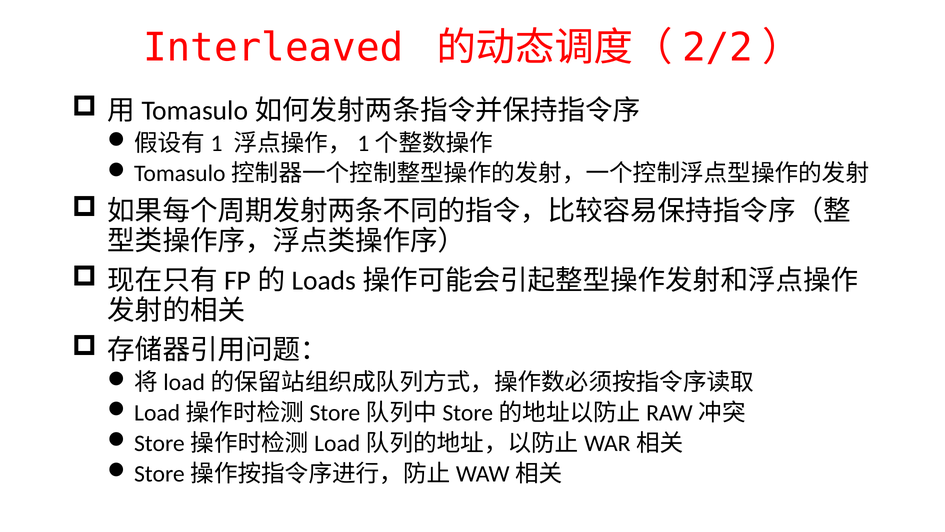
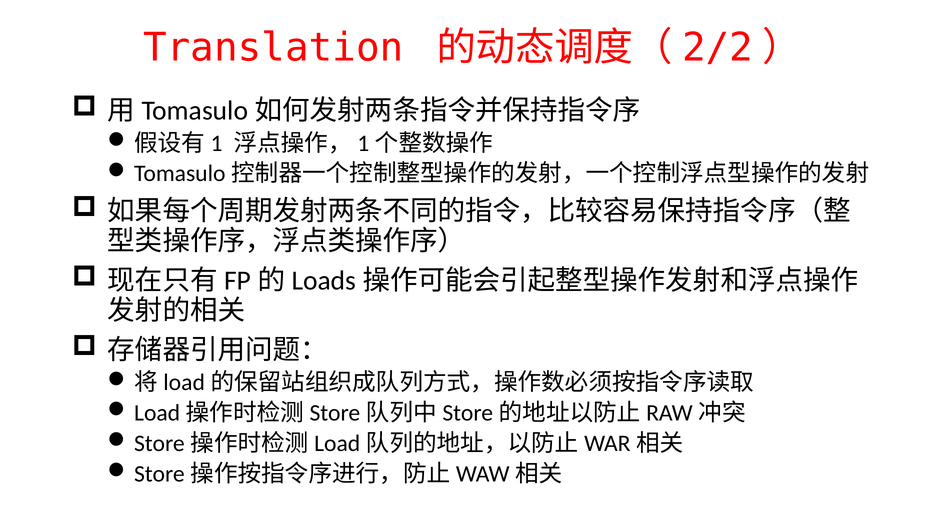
Interleaved: Interleaved -> Translation (273, 48)
